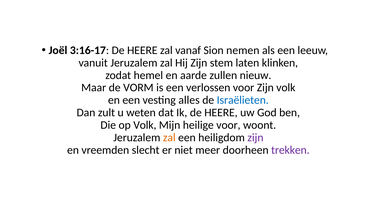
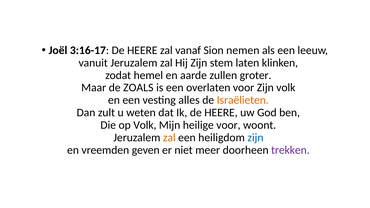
nieuw: nieuw -> groter (256, 75)
VORM: VORM -> ZOALS (138, 88)
verlossen: verlossen -> overlaten (208, 88)
Israëlieten colour: blue -> orange (243, 100)
zijn colour: purple -> blue (255, 138)
slecht: slecht -> geven (146, 150)
